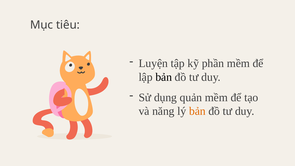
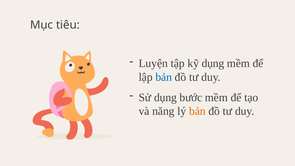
kỹ phần: phần -> dụng (213, 63)
bản colour: black -> blue (164, 77)
quản: quản -> bước (191, 97)
